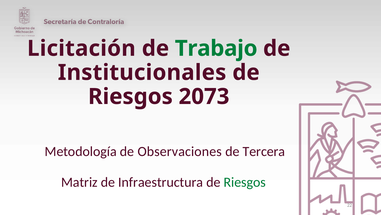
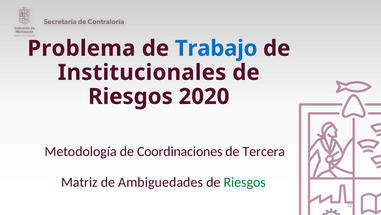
Licitación: Licitación -> Problema (81, 48)
Trabajo colour: green -> blue (216, 48)
2073: 2073 -> 2020 (204, 96)
Observaciones: Observaciones -> Coordinaciones (180, 151)
Infraestructura: Infraestructura -> Ambiguedades (161, 182)
